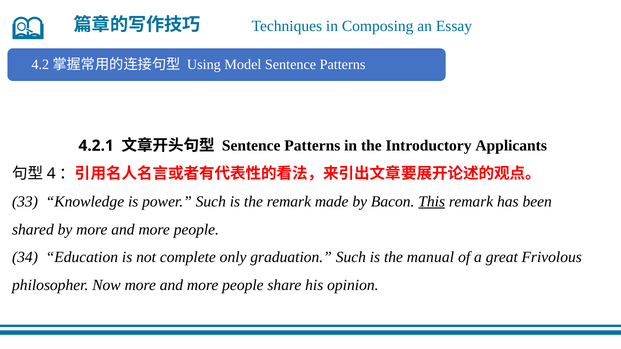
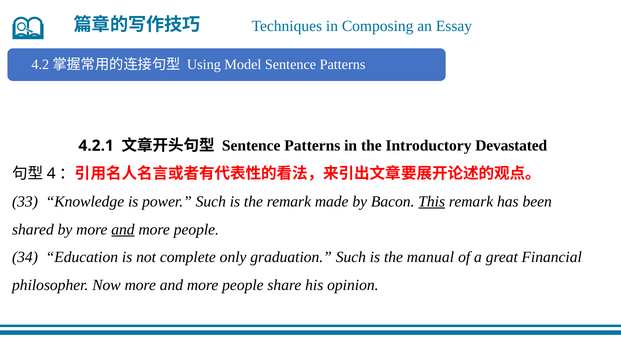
Applicants: Applicants -> Devastated (511, 146)
and underline: none -> present (123, 230)
Frivolous: Frivolous -> Financial (552, 258)
